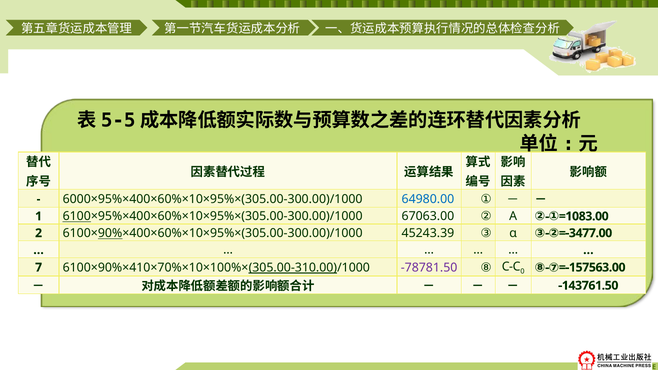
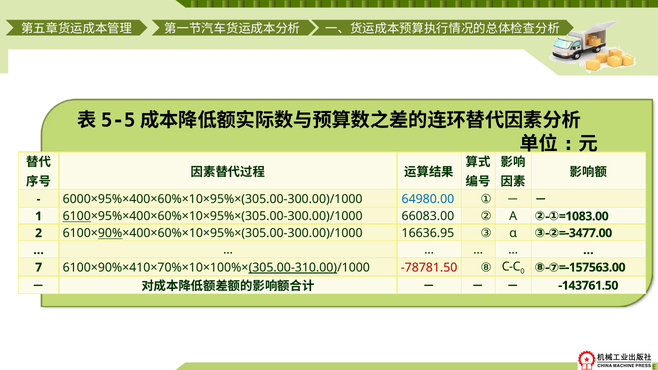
67063.00: 67063.00 -> 66083.00 (428, 216)
45243.39: 45243.39 -> 16636.95 (428, 233)
-78781.50 colour: purple -> red (429, 268)
